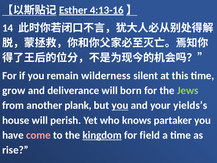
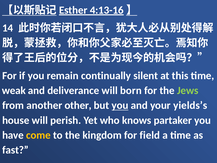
wilderness: wilderness -> continually (106, 76)
grow: grow -> weak (14, 90)
plank: plank -> other (78, 105)
come colour: pink -> yellow (38, 135)
kingdom underline: present -> none (102, 135)
rise: rise -> fast (15, 150)
